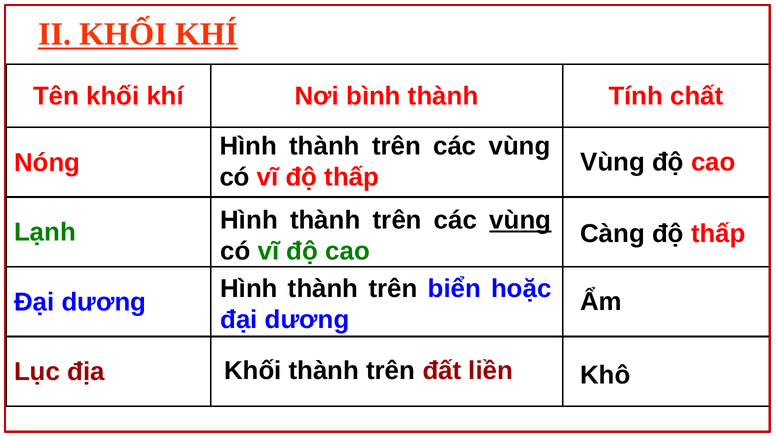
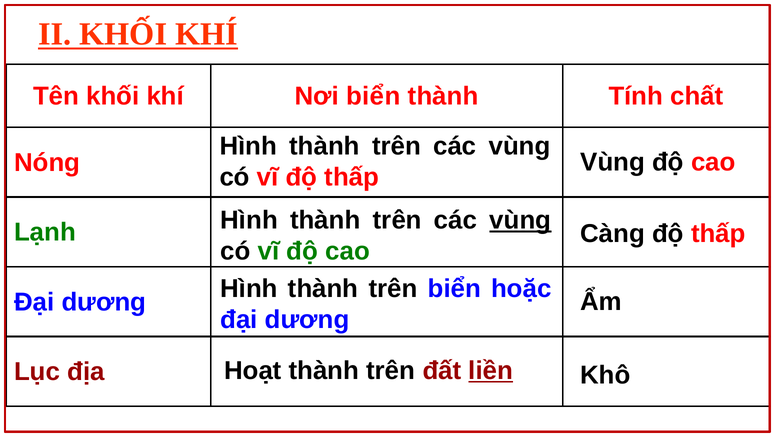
Nơi bình: bình -> biển (373, 96)
Khối: Khối -> Hoạt (253, 371)
liền underline: none -> present (491, 371)
